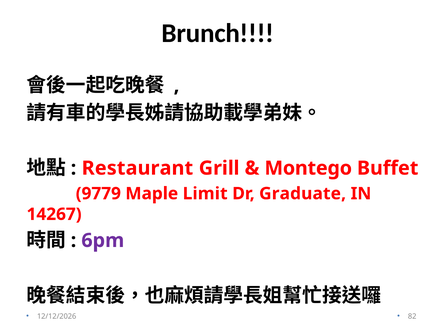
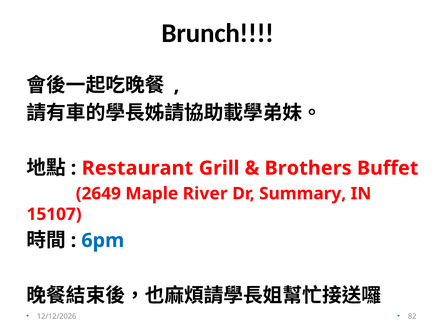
Montego: Montego -> Brothers (308, 168)
9779: 9779 -> 2649 (98, 194)
Limit: Limit -> River (205, 194)
Graduate: Graduate -> Summary (303, 194)
14267: 14267 -> 15107 (54, 214)
6pm colour: purple -> blue (103, 241)
